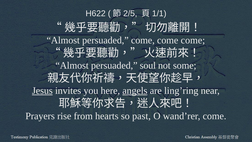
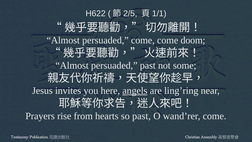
come come come: come -> doom (193, 40)
persuaded soul: soul -> past (148, 65)
Jesus underline: present -> none (42, 91)
